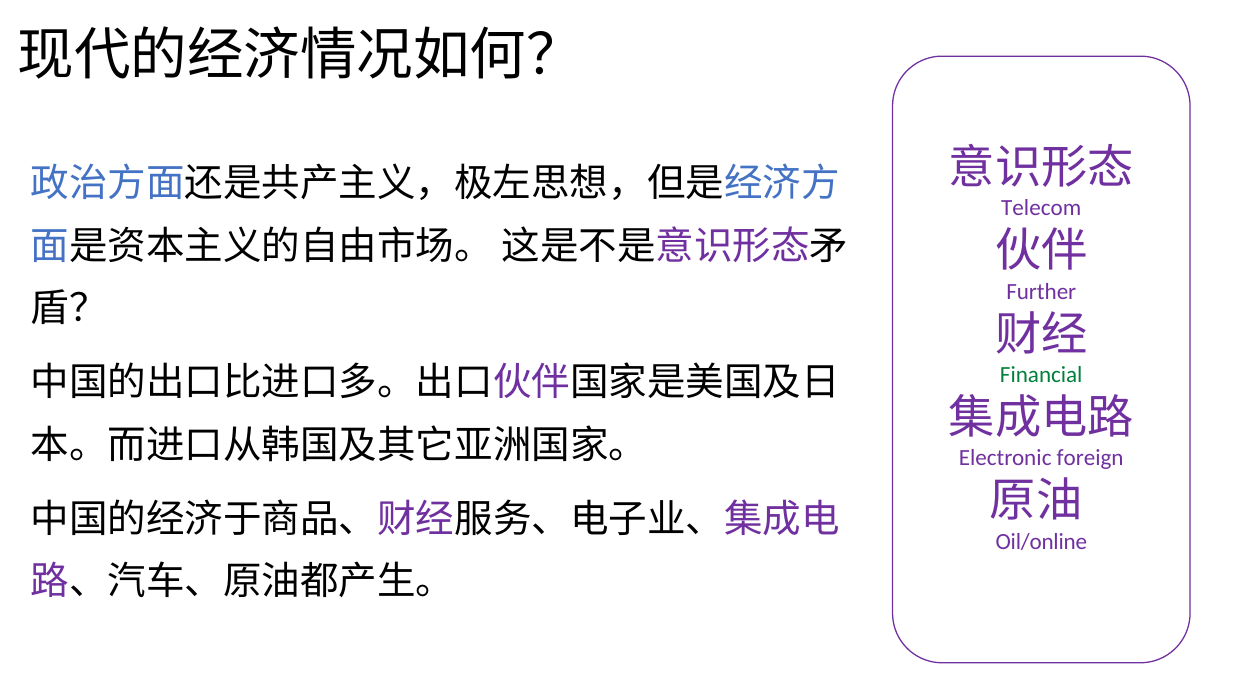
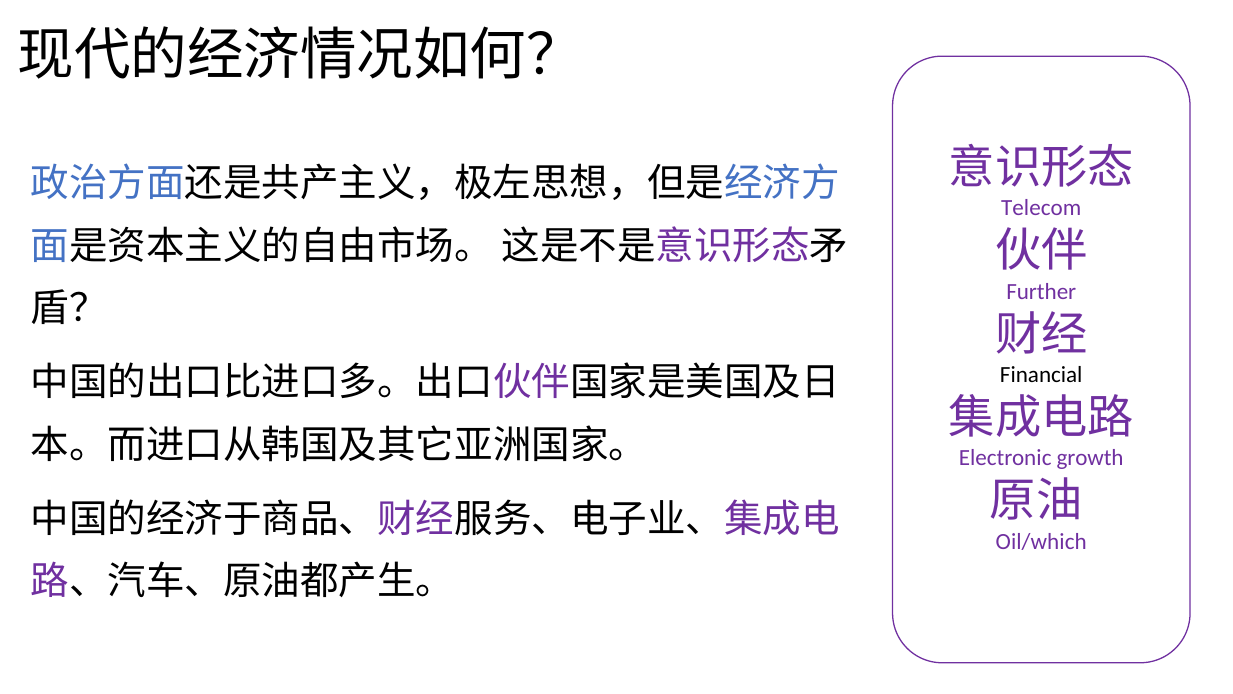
Financial colour: green -> black (1041, 375)
foreign: foreign -> growth (1090, 458)
Oil/online: Oil/online -> Oil/which (1041, 541)
